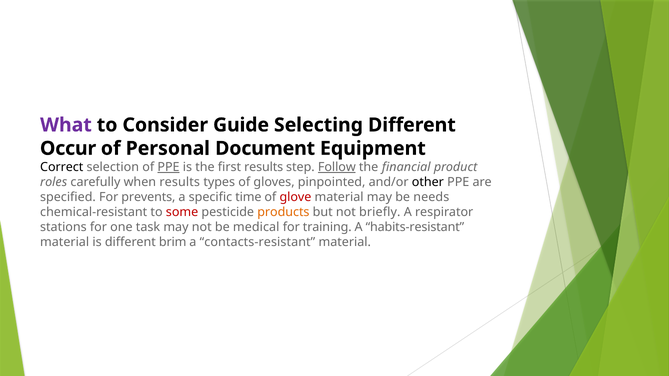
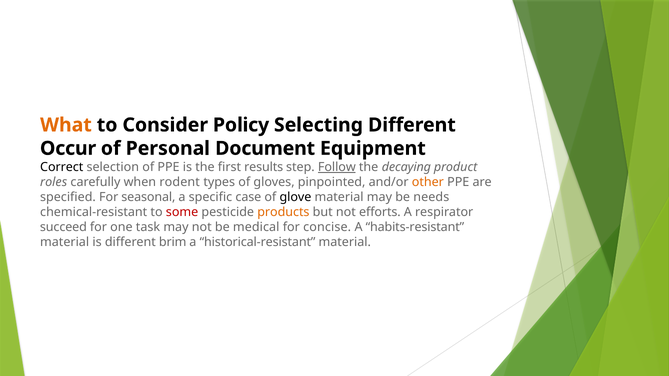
What colour: purple -> orange (66, 125)
Guide: Guide -> Policy (241, 125)
PPE underline: present -> none (169, 167)
financial: financial -> decaying (406, 167)
when results: results -> rodent (180, 182)
other colour: black -> orange (428, 182)
prevents: prevents -> seasonal (148, 197)
time: time -> case (248, 197)
glove colour: red -> black (295, 197)
briefly: briefly -> efforts (380, 212)
stations: stations -> succeed (63, 227)
training: training -> concise (327, 227)
contacts-resistant: contacts-resistant -> historical-resistant (258, 243)
